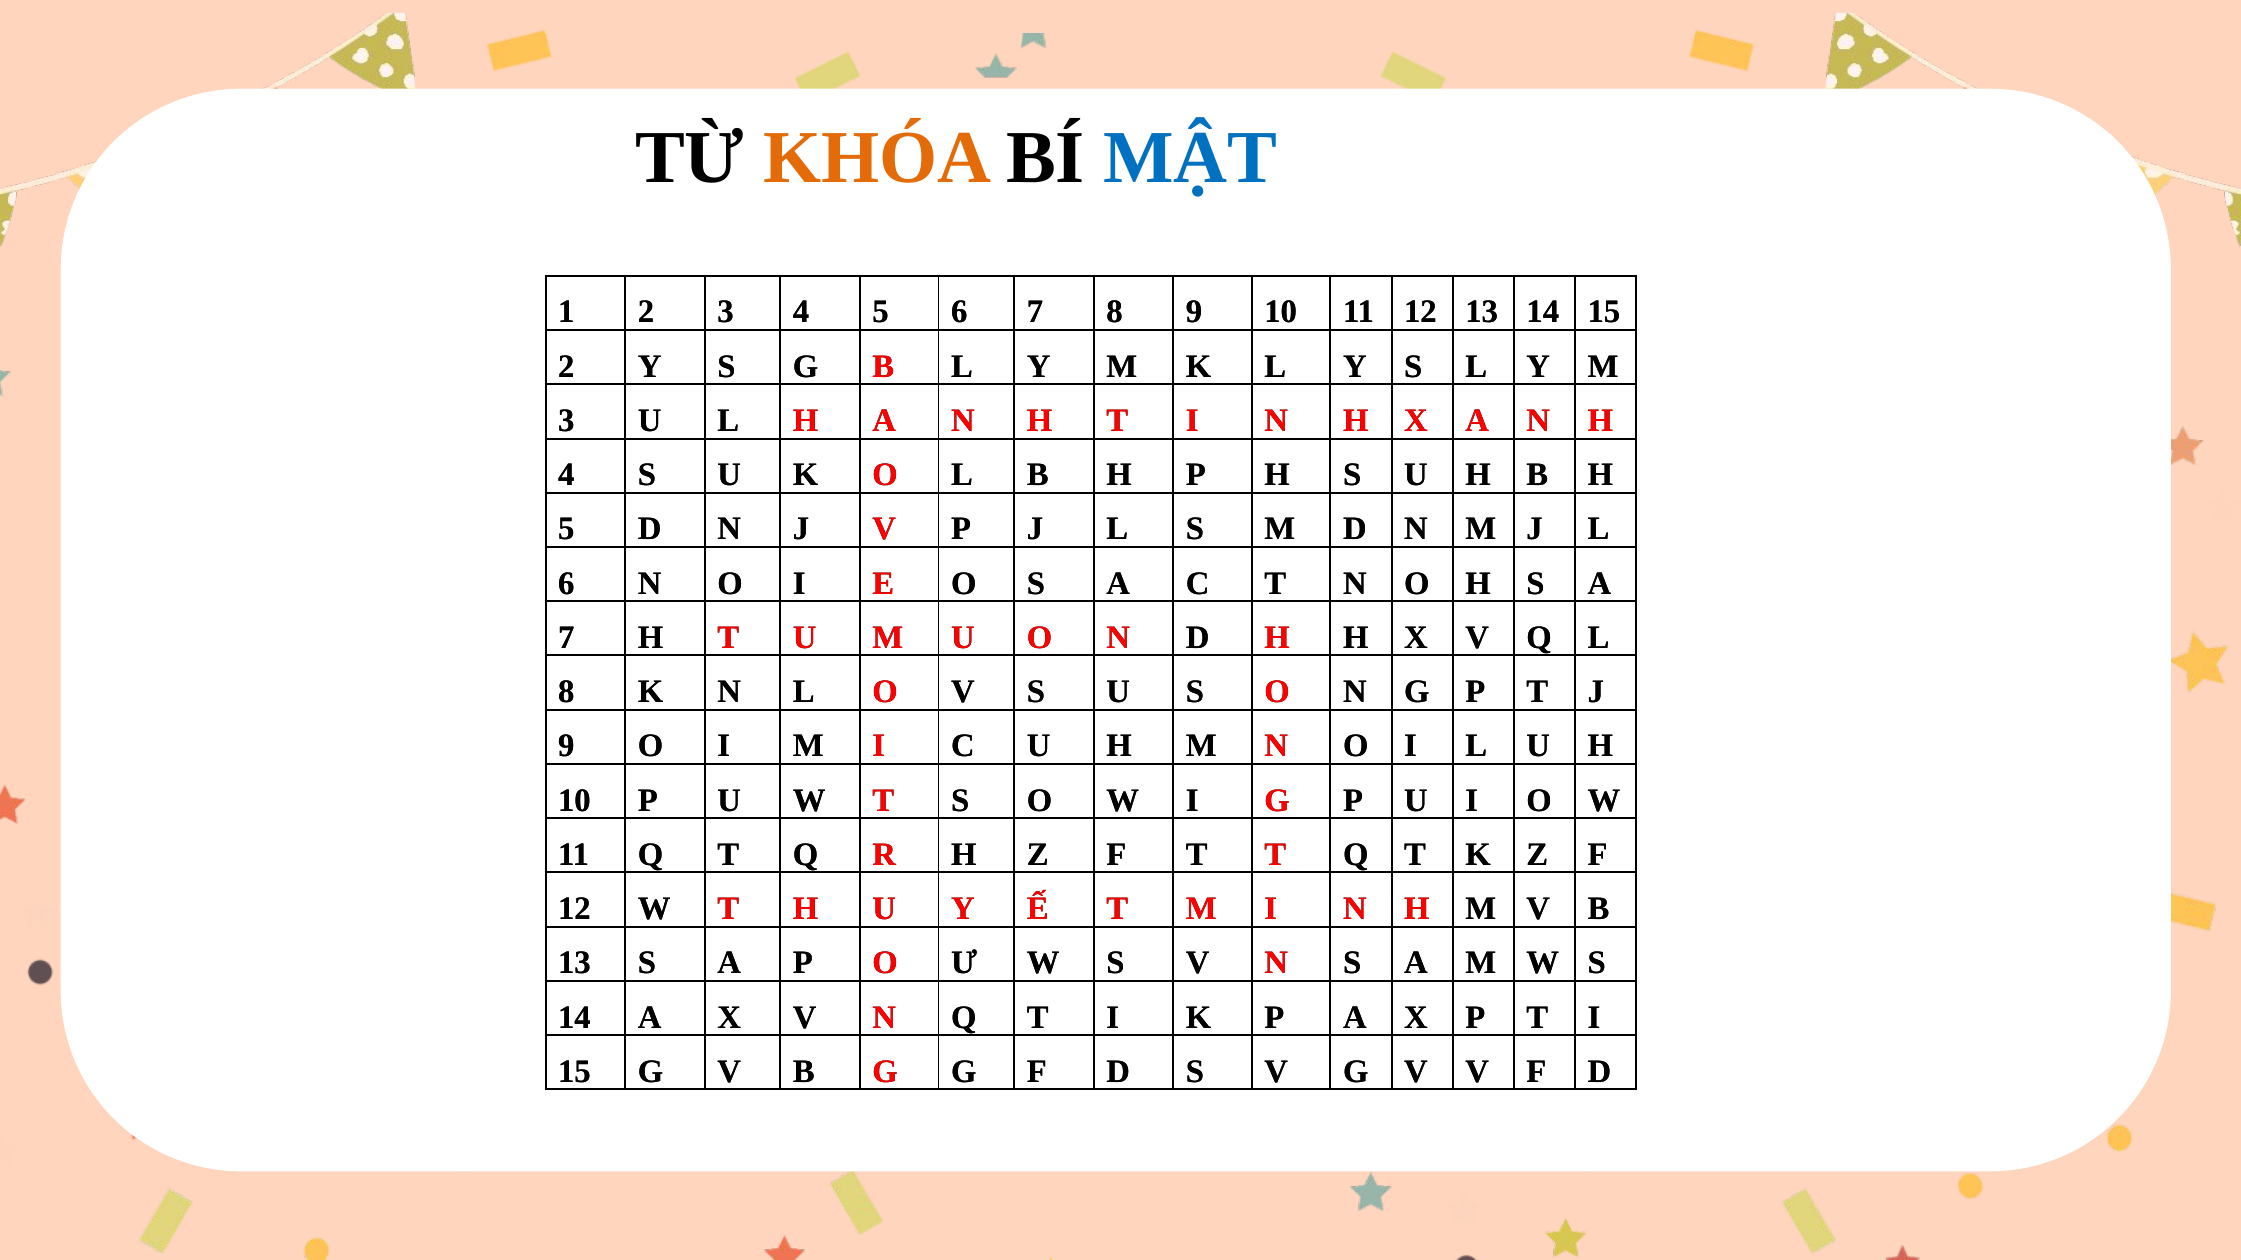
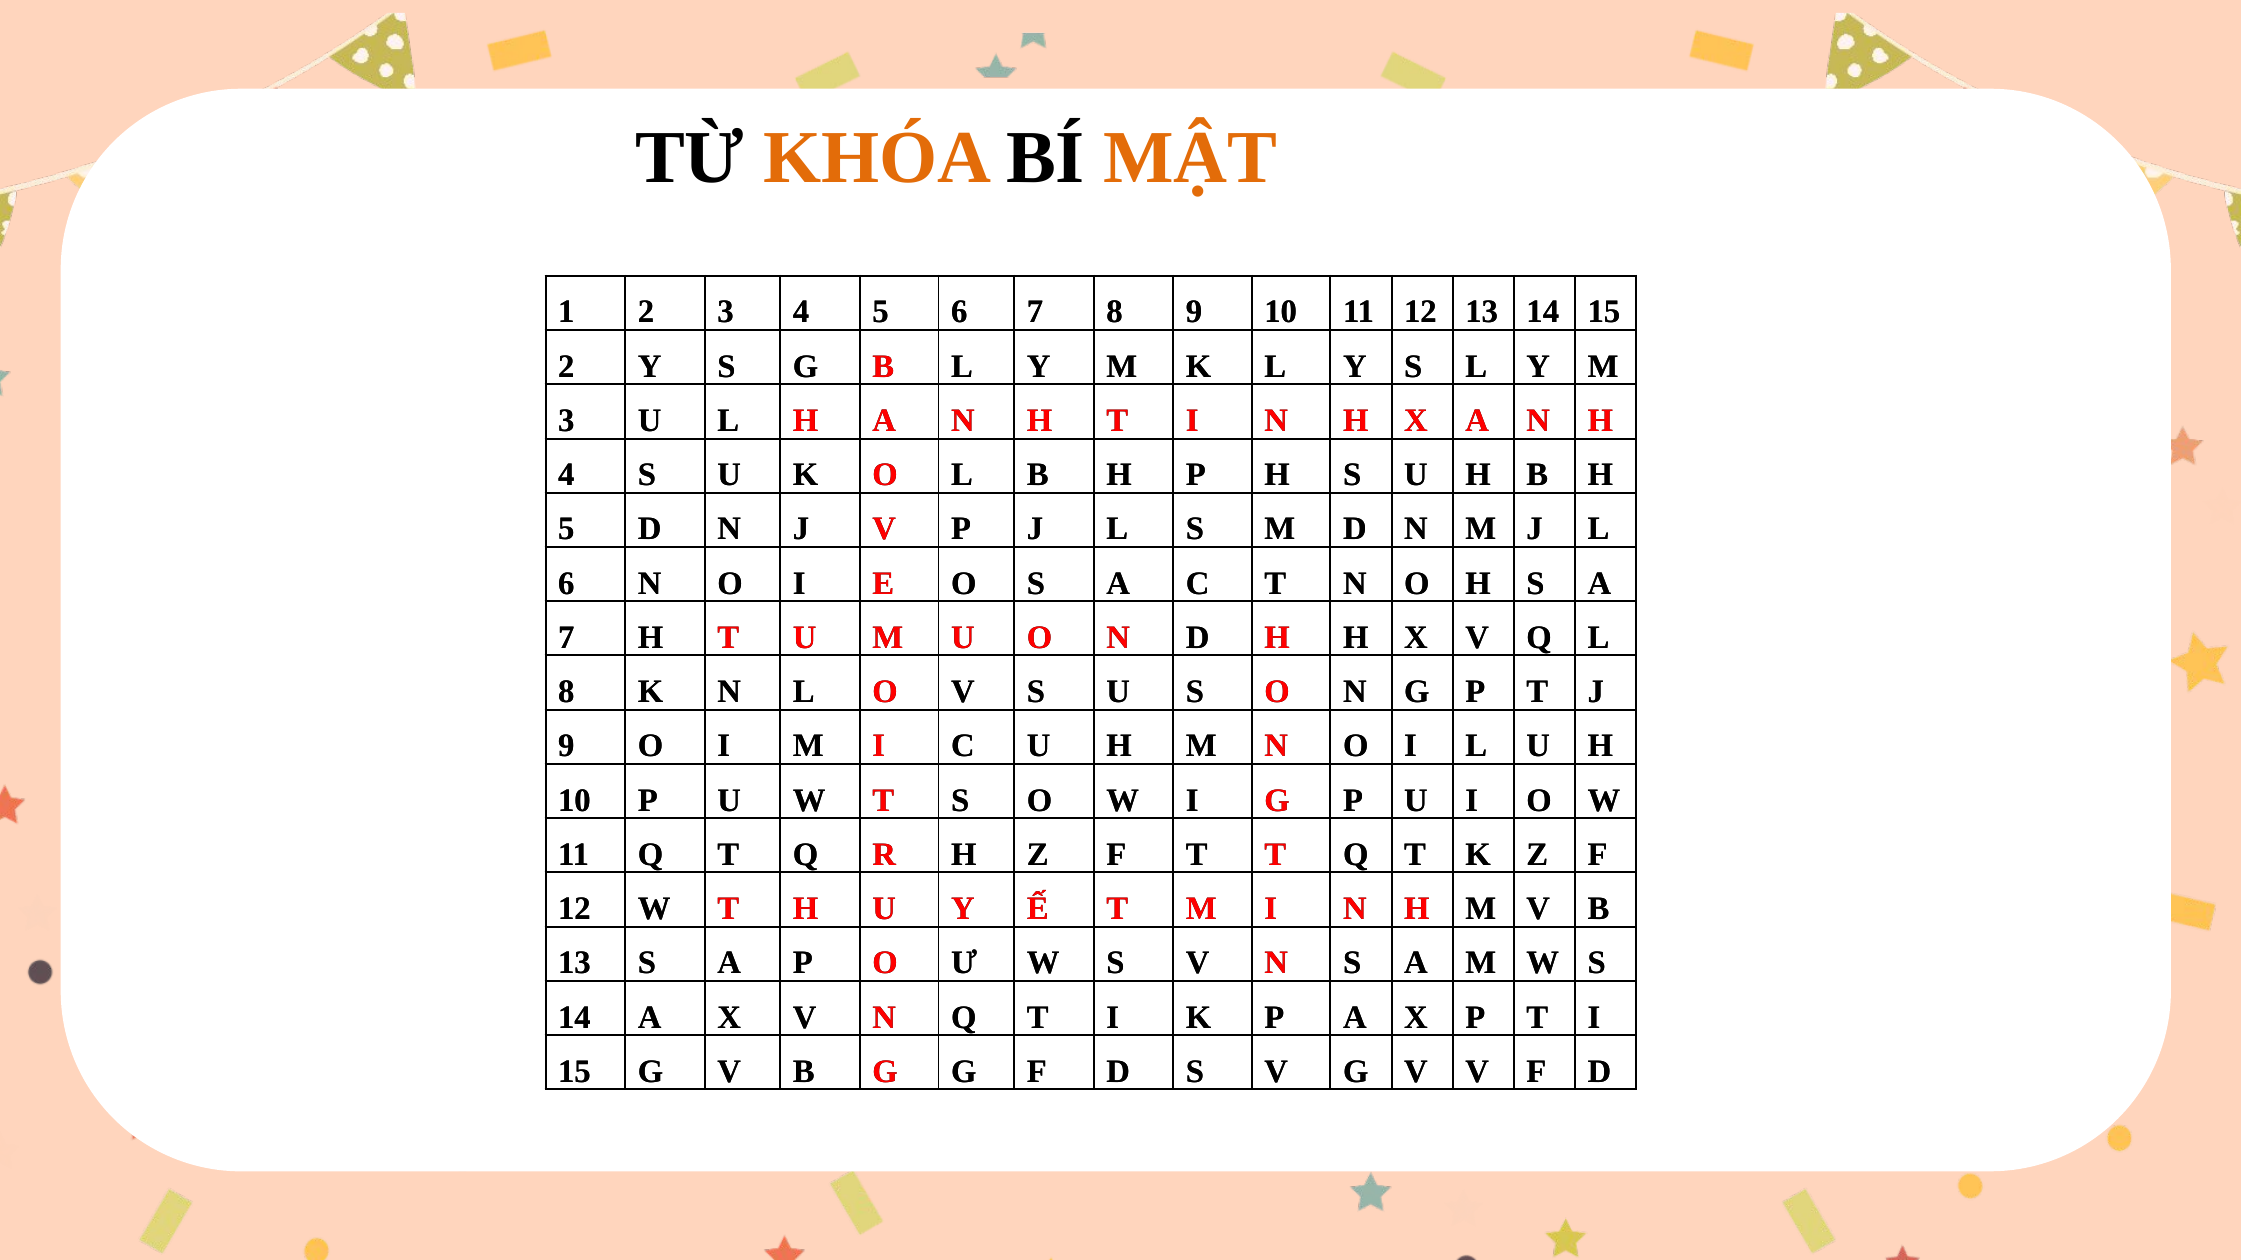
MẬT colour: blue -> orange (1190, 158)
